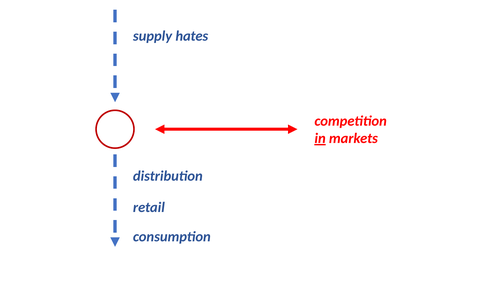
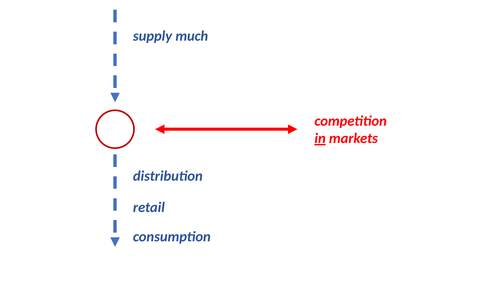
hates: hates -> much (192, 36)
